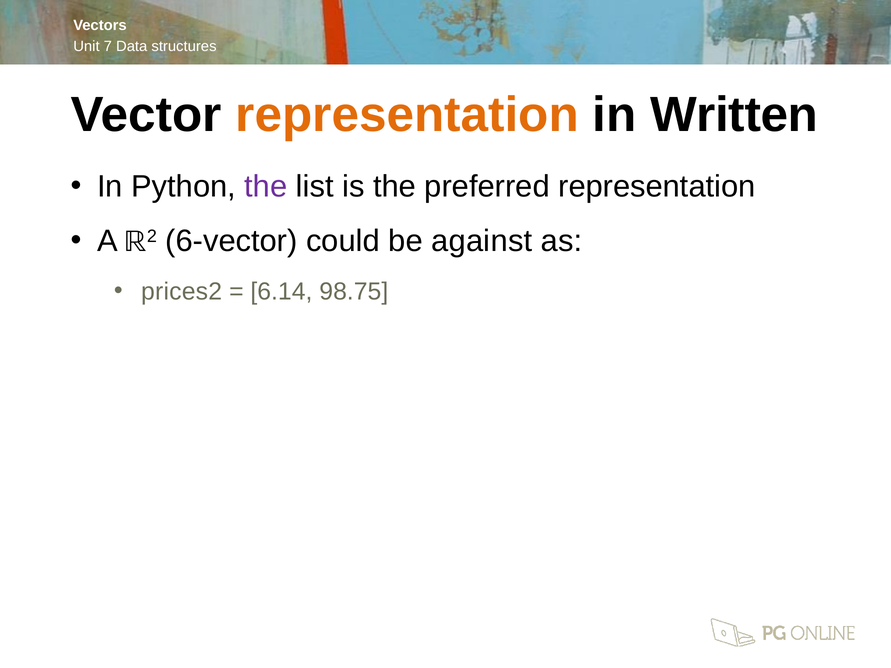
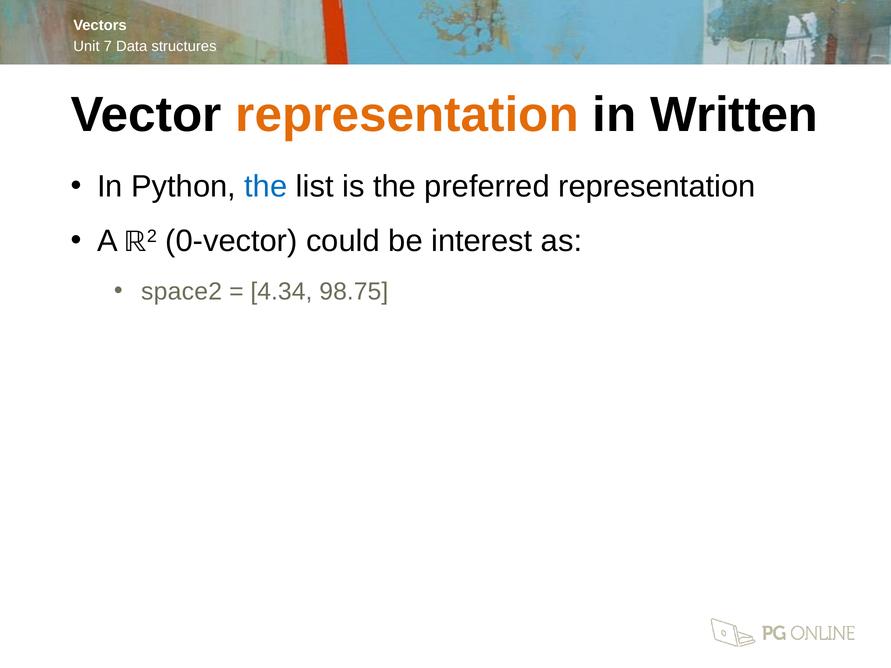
the colour: purple -> blue (266, 187)
6-vector: 6-vector -> 0-vector (231, 241)
against: against -> interest (482, 241)
prices2: prices2 -> space2 (182, 292)
6.14: 6.14 -> 4.34 (281, 292)
